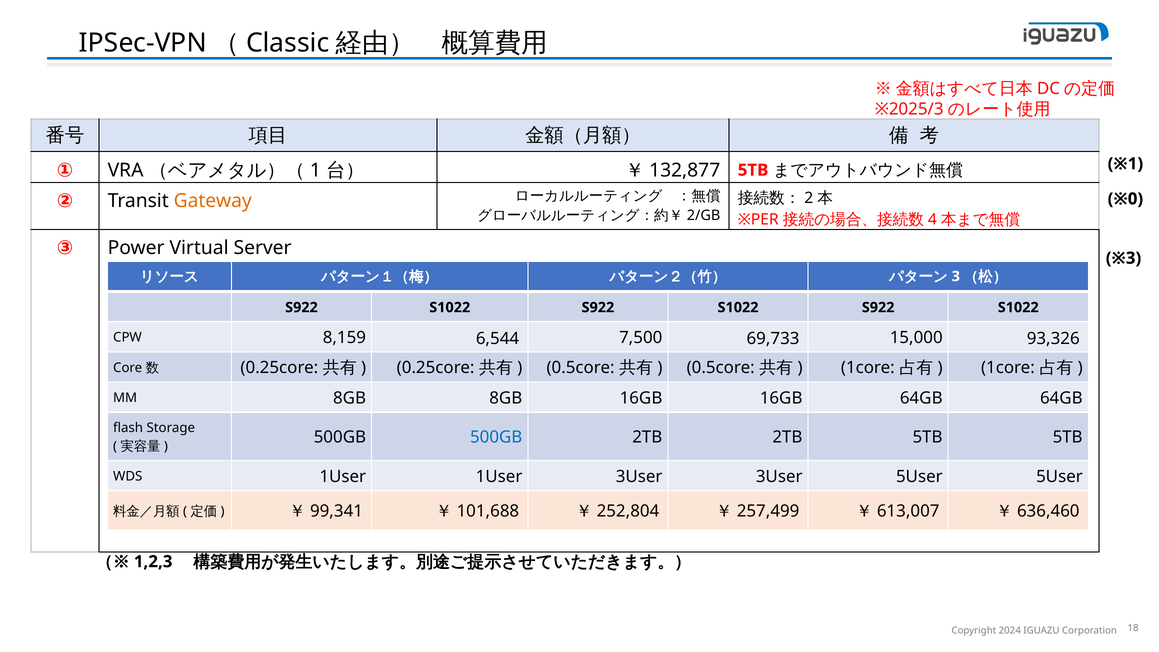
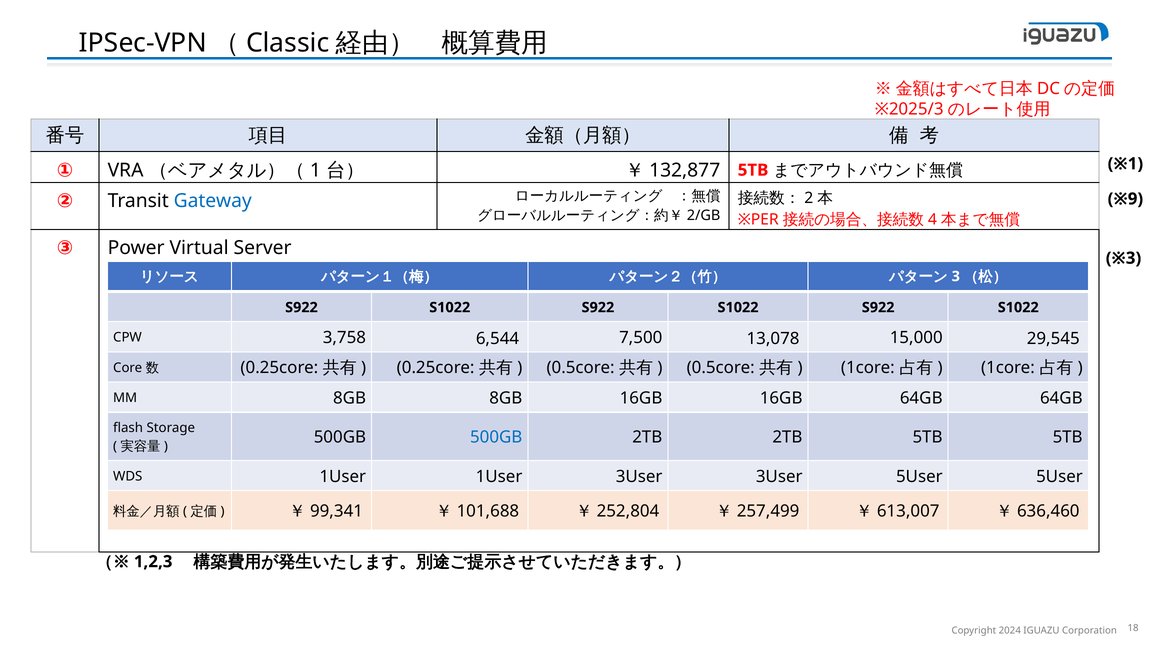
Gateway colour: orange -> blue (213, 201)
※0: ※0 -> ※9 (1125, 199)
8,159: 8,159 -> 3,758 (344, 338)
69,733: 69,733 -> 13,078 (773, 339)
93,326: 93,326 -> 29,545 (1053, 339)
